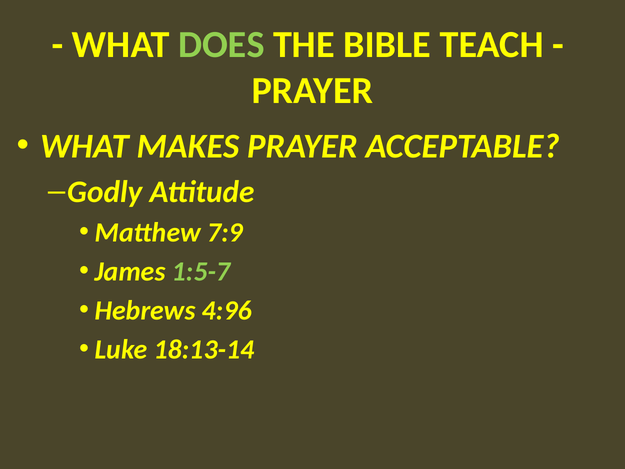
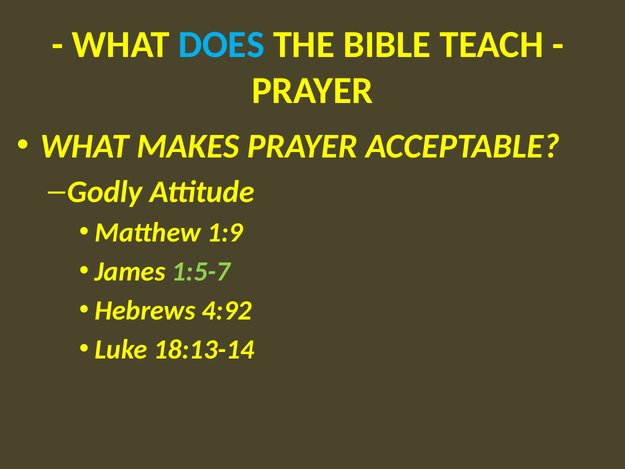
DOES colour: light green -> light blue (221, 45)
7:9: 7:9 -> 1:9 (225, 232)
4:96: 4:96 -> 4:92 (227, 310)
